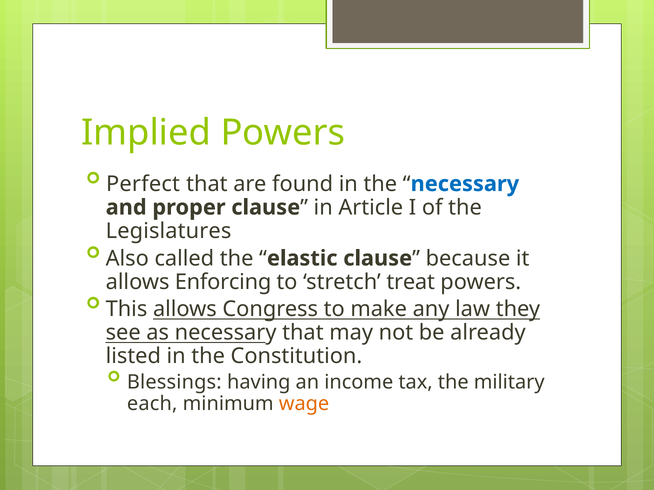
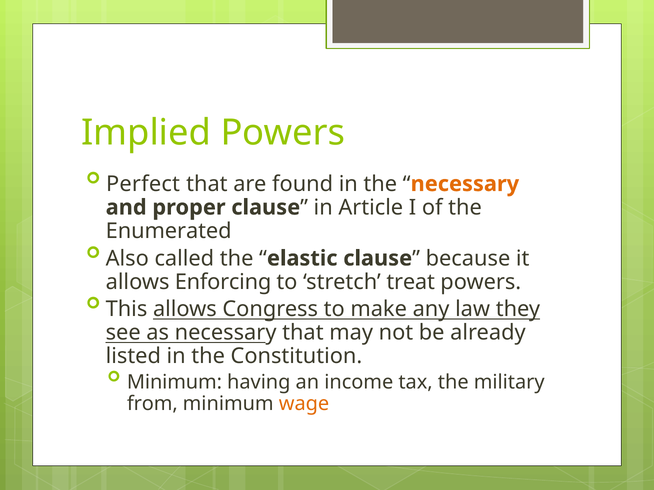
necessary colour: blue -> orange (465, 184)
Legislatures: Legislatures -> Enumerated (169, 231)
Blessings: Blessings -> Minimum (174, 383)
each: each -> from (152, 404)
